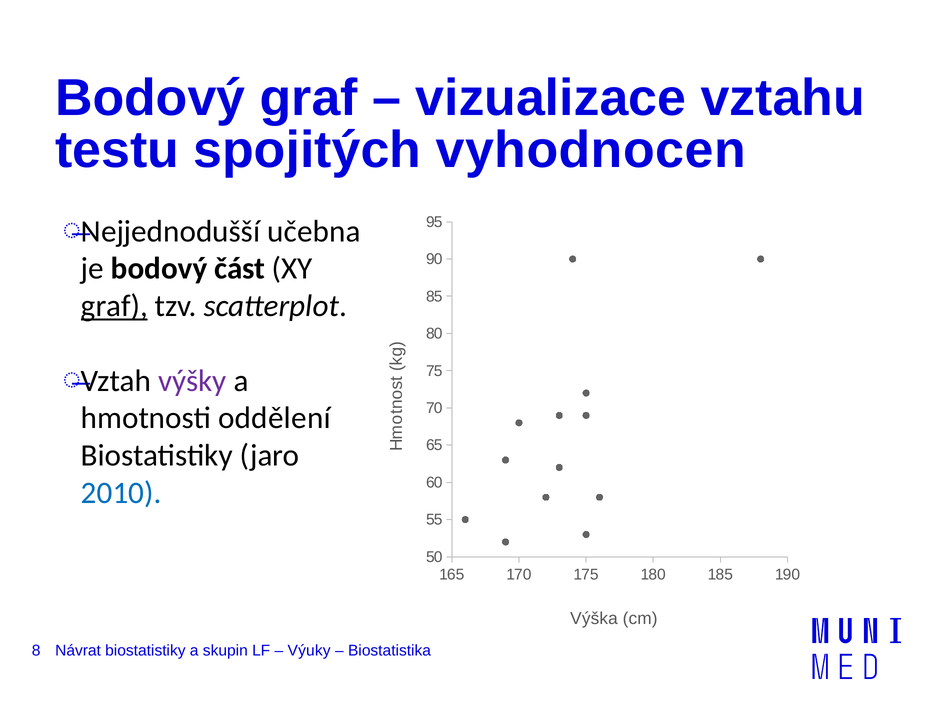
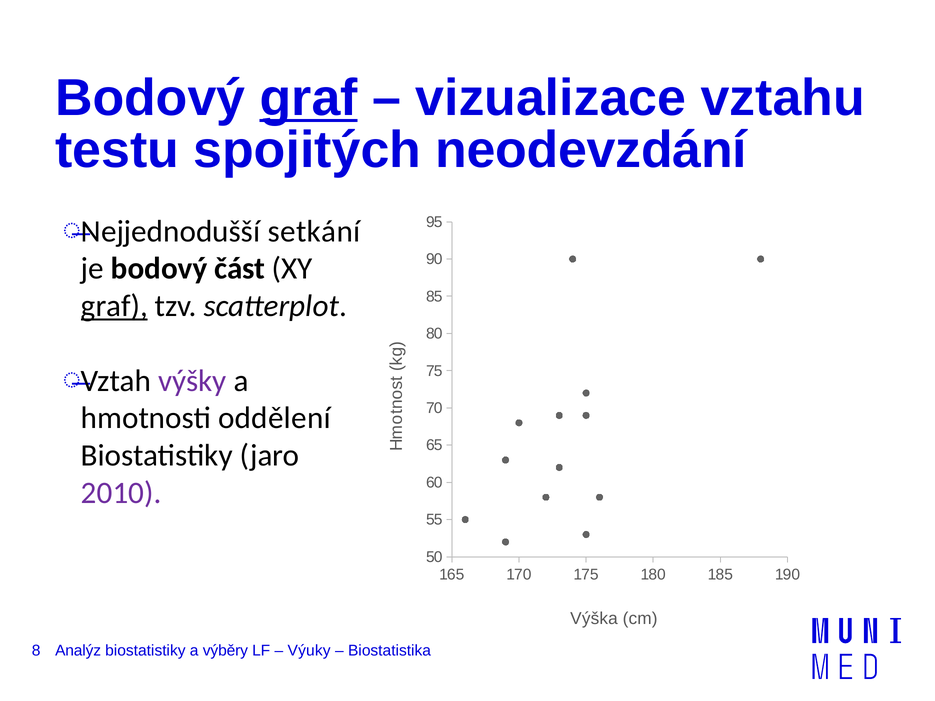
graf underline: none -> present (309, 98)
vyhodnocen: vyhodnocen -> neodevzdání (591, 150)
učebna: učebna -> setkání (314, 231)
2010 colour: blue -> purple (121, 493)
Návrat: Návrat -> Analýz (78, 651)
skupin: skupin -> výběry (225, 651)
